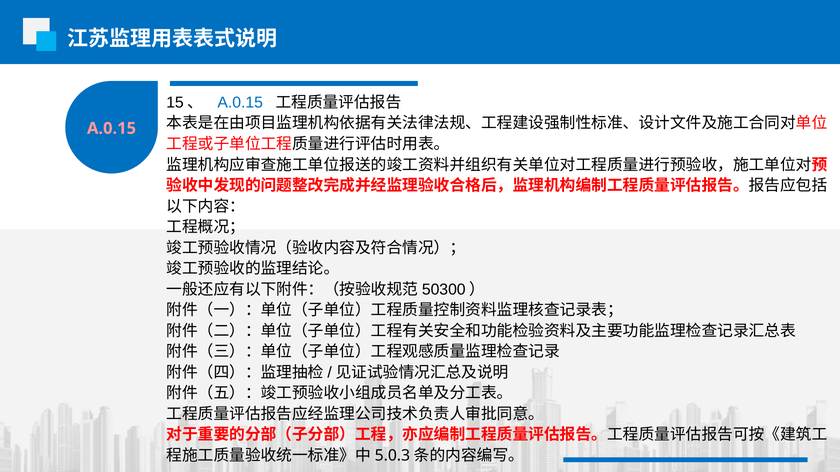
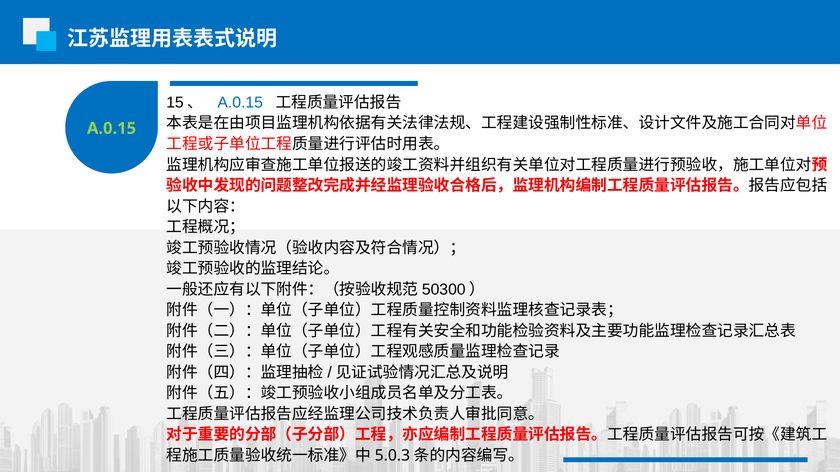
A.0.15 colour: pink -> light green (112, 128)
